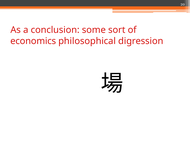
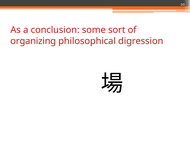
economics: economics -> organizing (33, 41)
